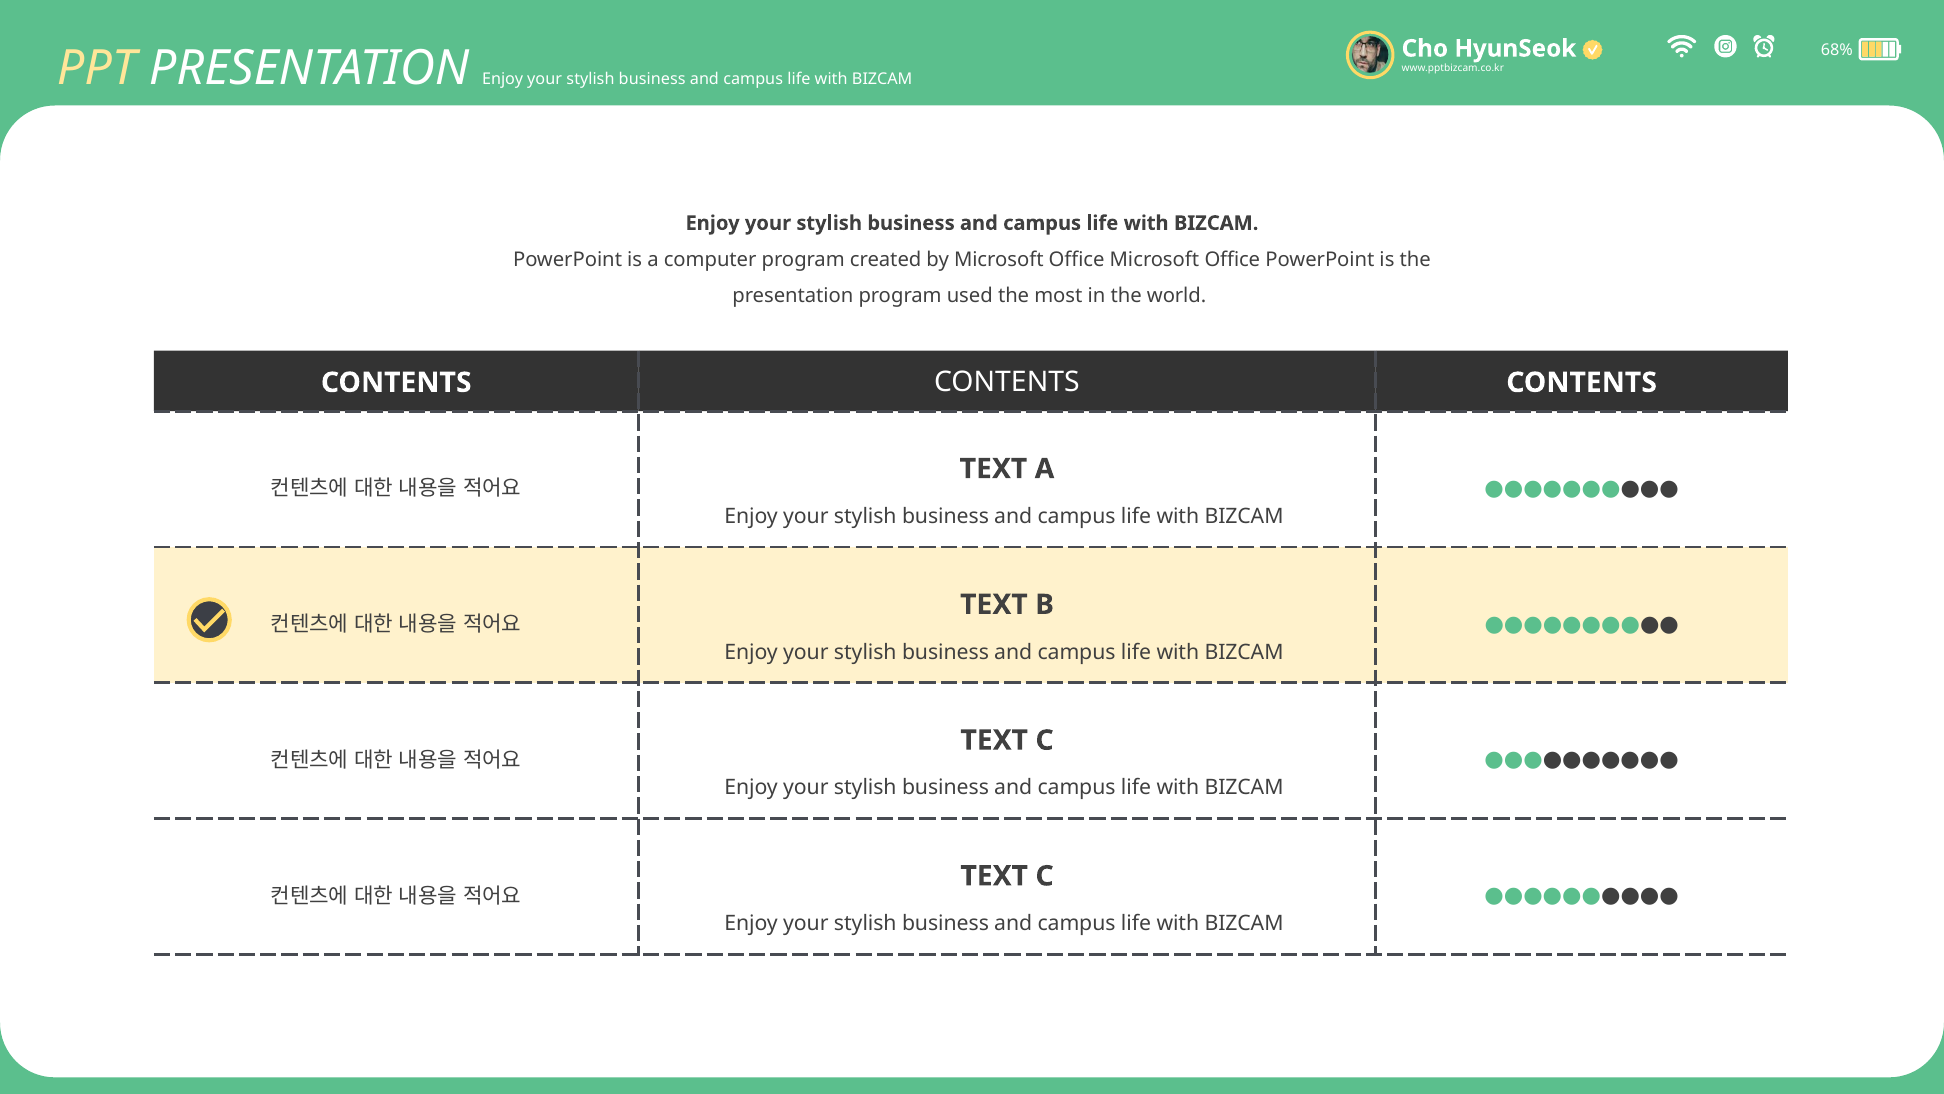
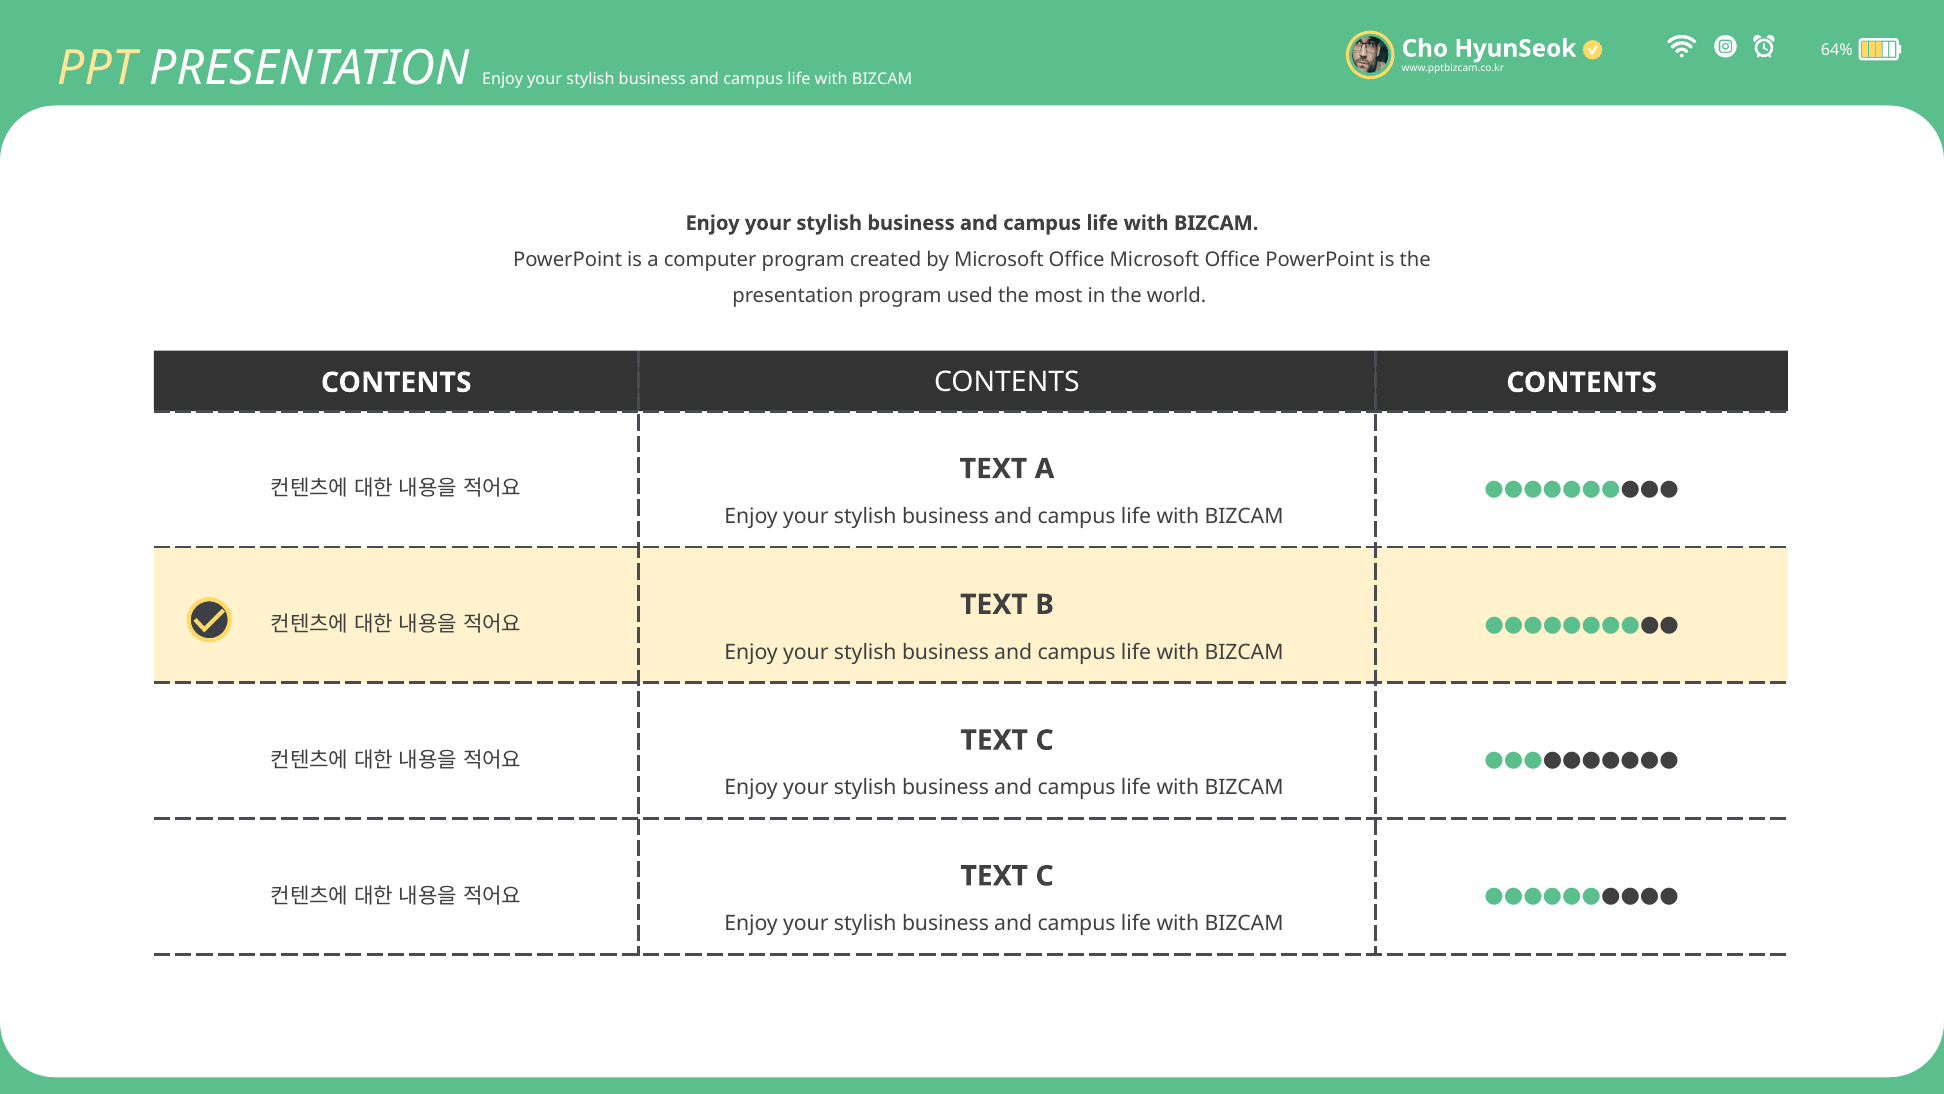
68%: 68% -> 64% (1837, 50)
